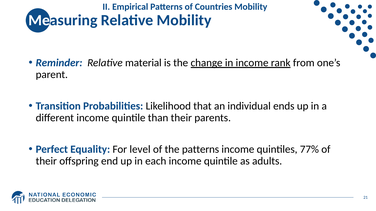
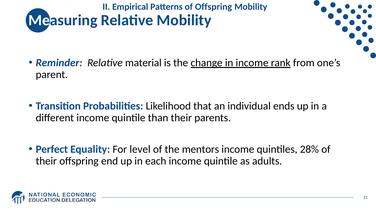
of Countries: Countries -> Offspring (214, 7)
the patterns: patterns -> mentors (201, 150)
77%: 77% -> 28% (309, 150)
